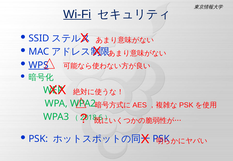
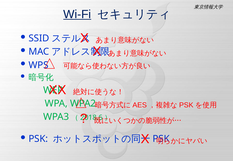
WPS underline: present -> none (39, 65)
